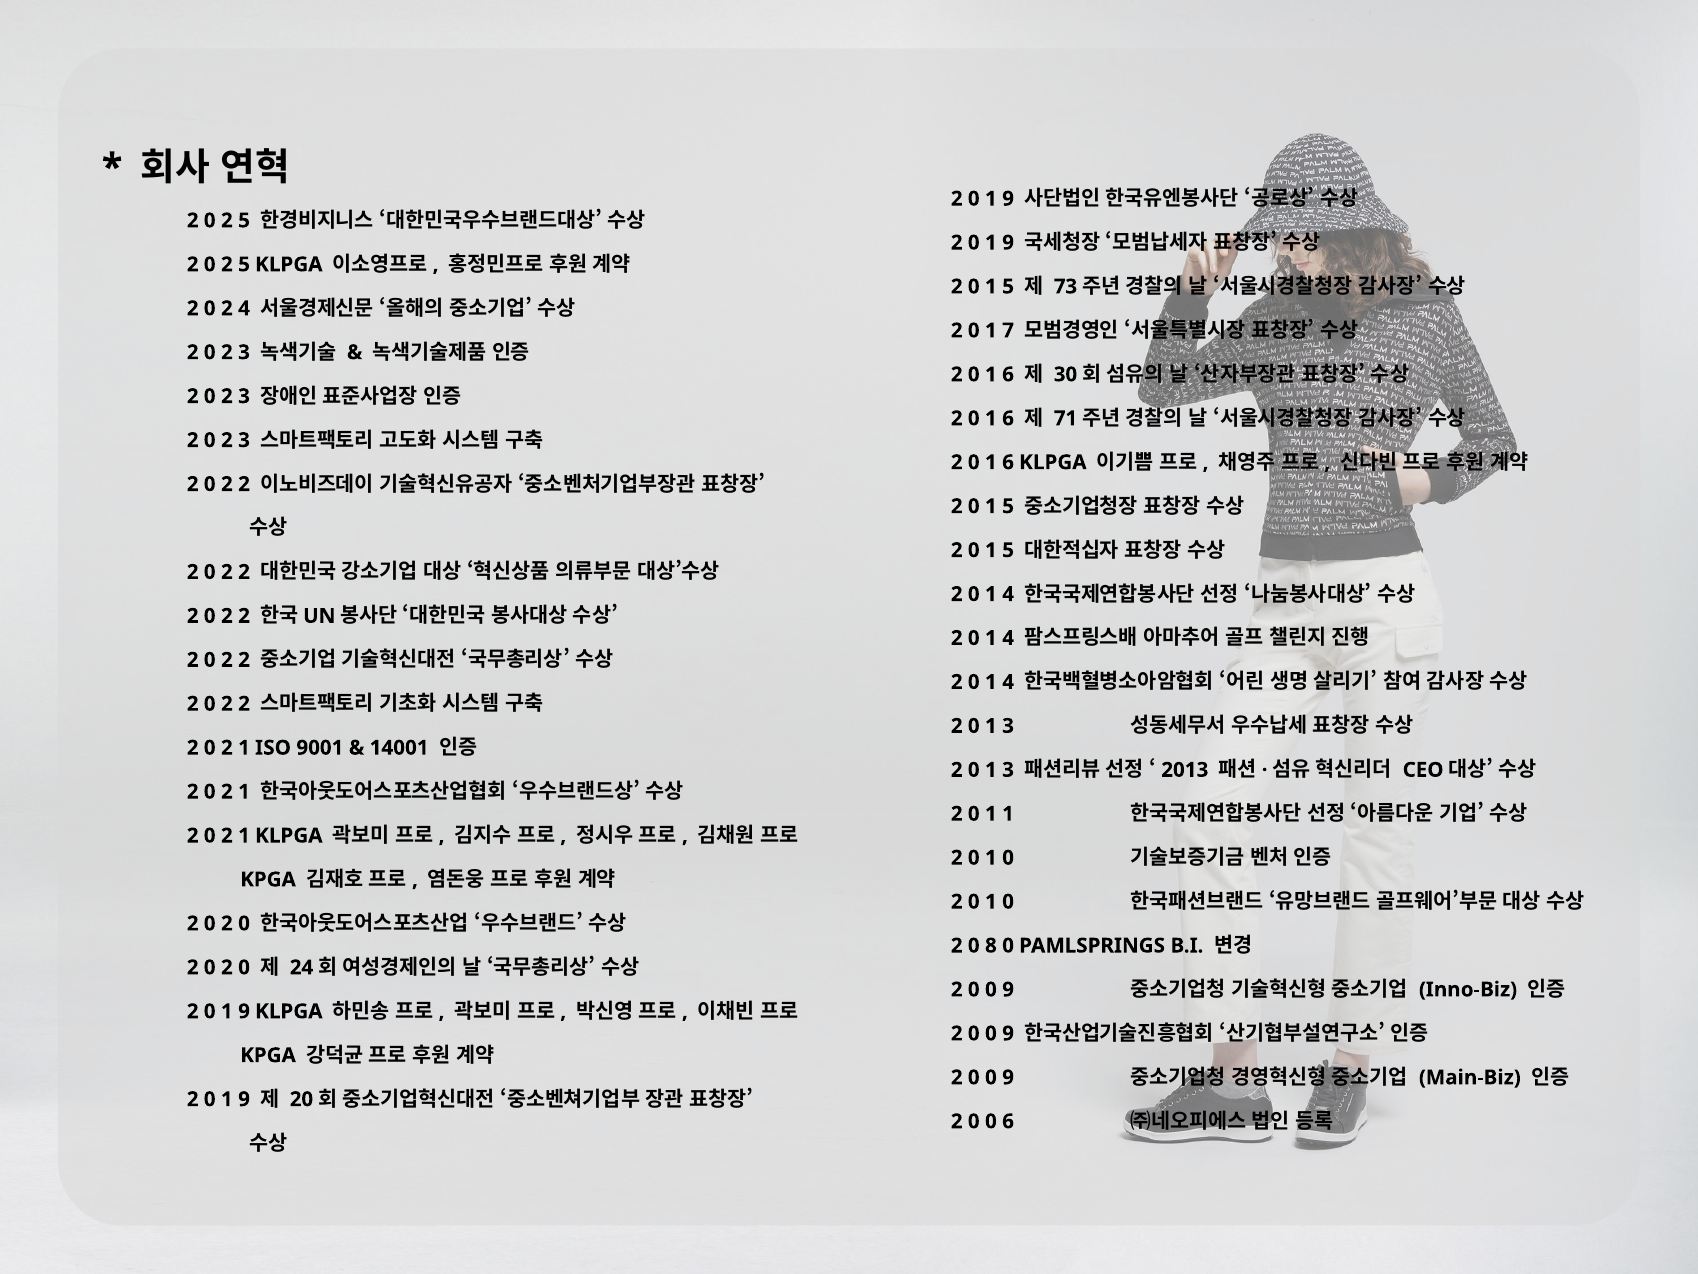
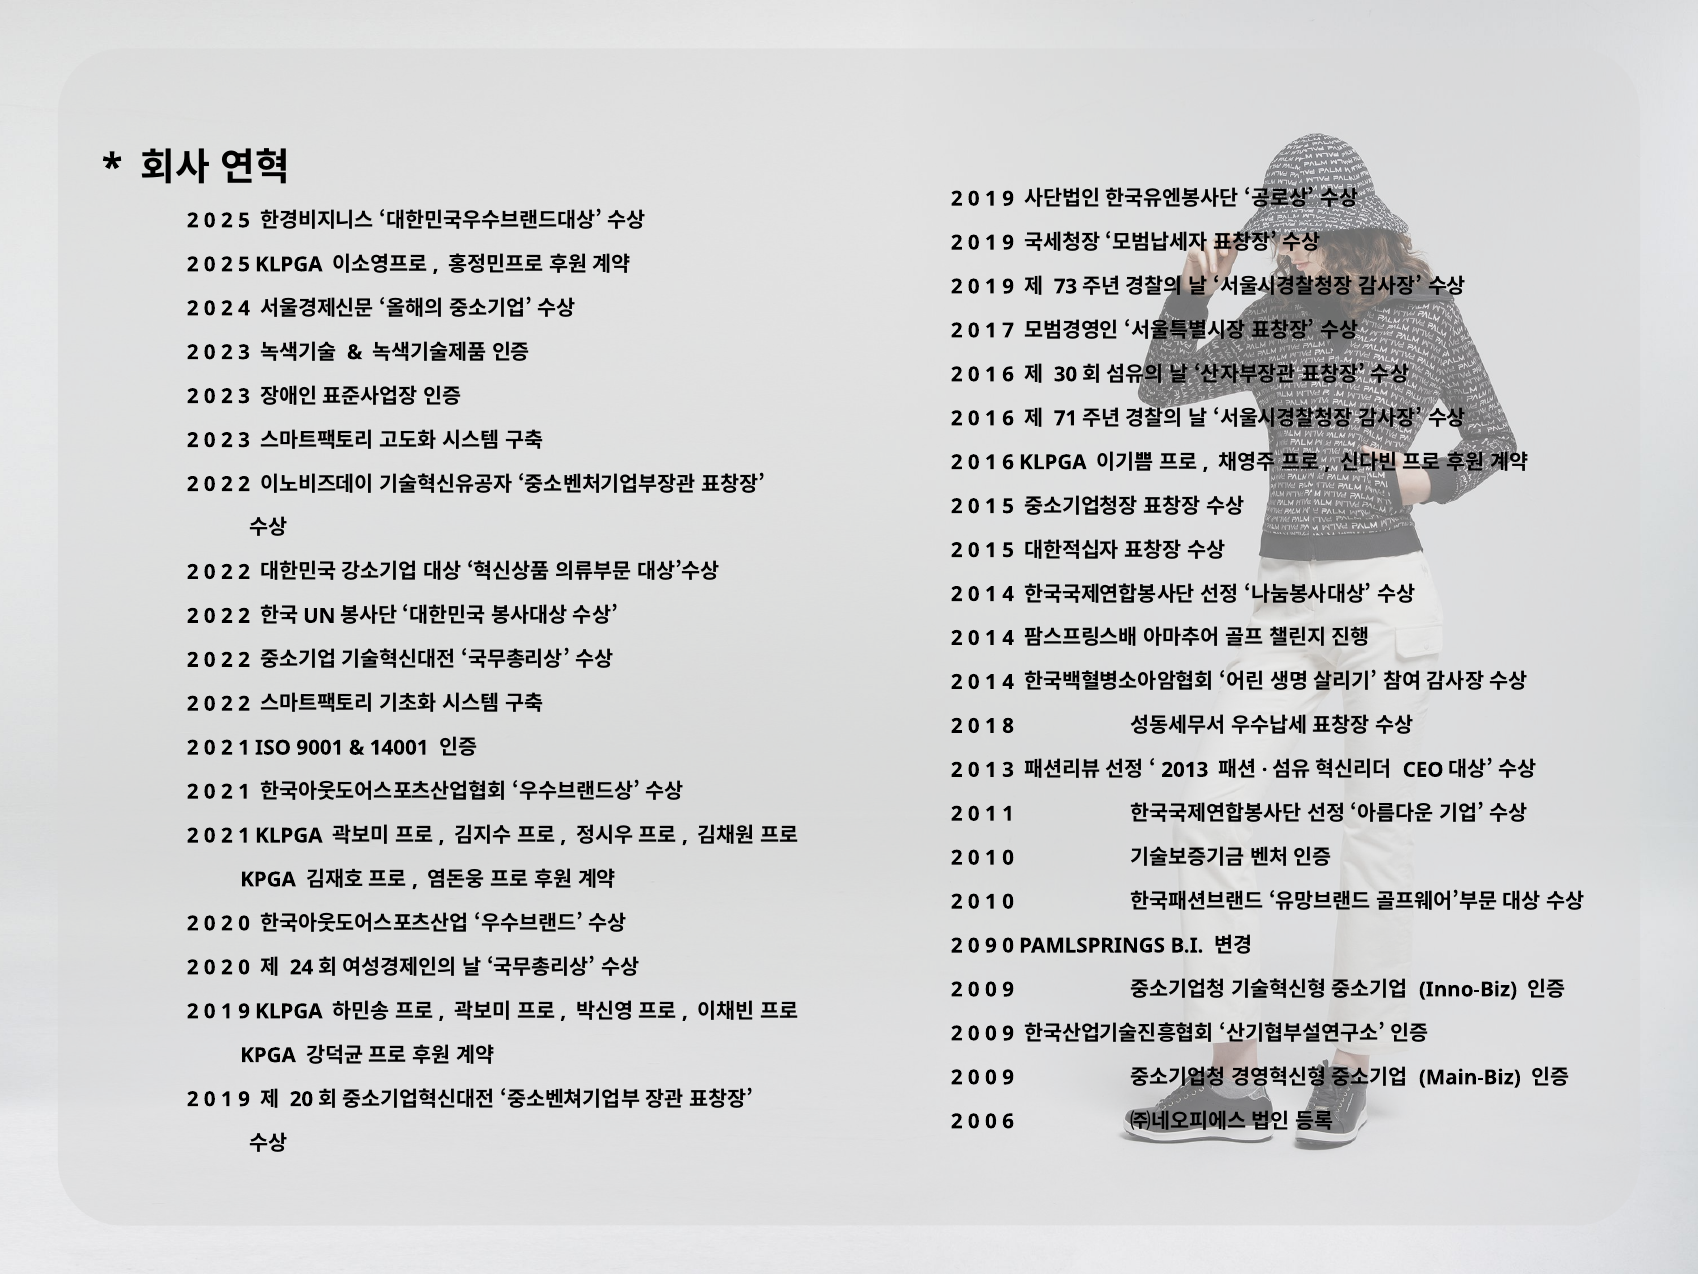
5: 5 -> 9 (1008, 287)
3: 3 -> 8 (1008, 726)
2 0 8: 8 -> 9 (991, 945)
